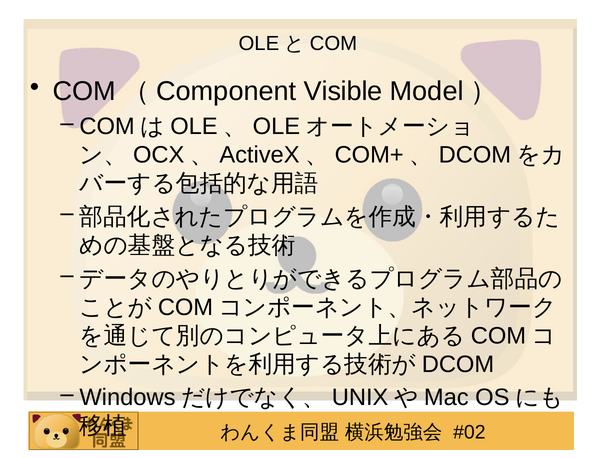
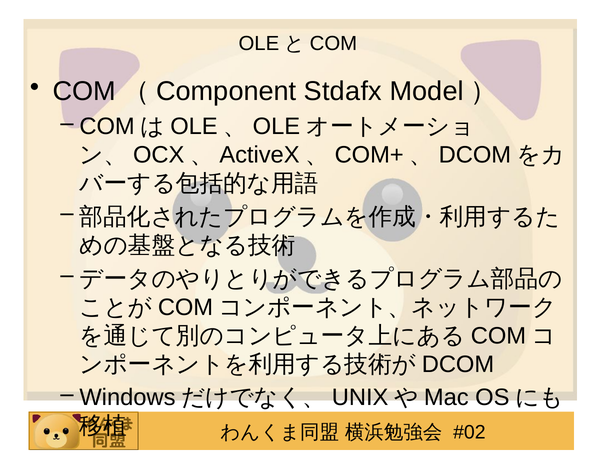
Visible: Visible -> Stdafx (343, 91)
